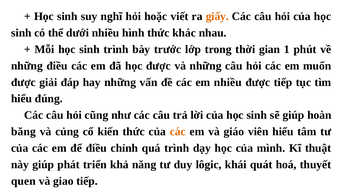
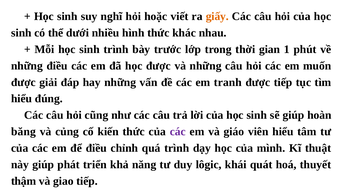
em nhiều: nhiều -> tranh (228, 82)
các colour: orange -> purple (178, 132)
quen: quen -> thậm (24, 182)
